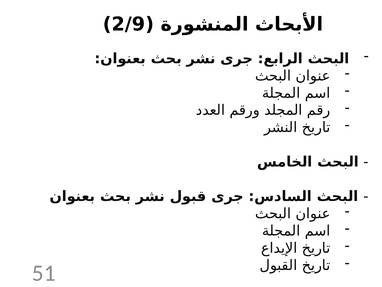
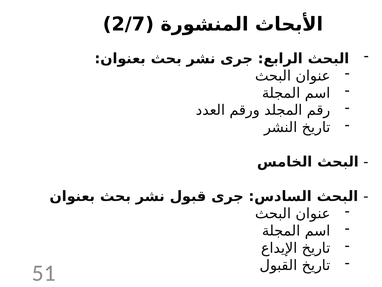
2/9: 2/9 -> 2/7 (128, 24)
